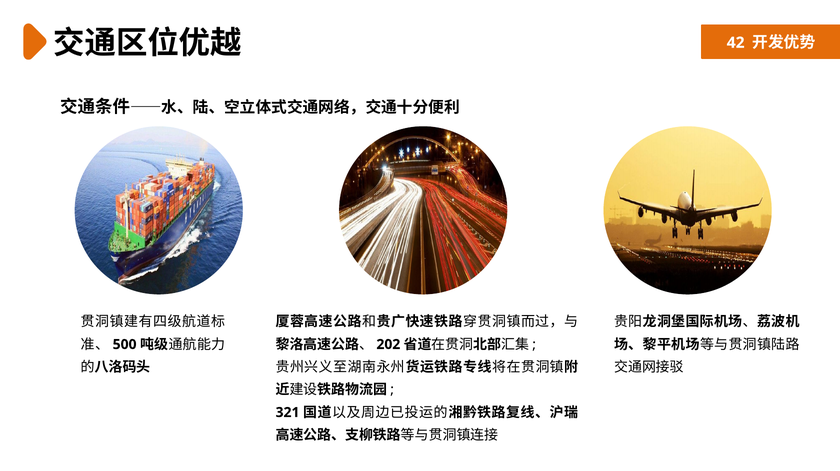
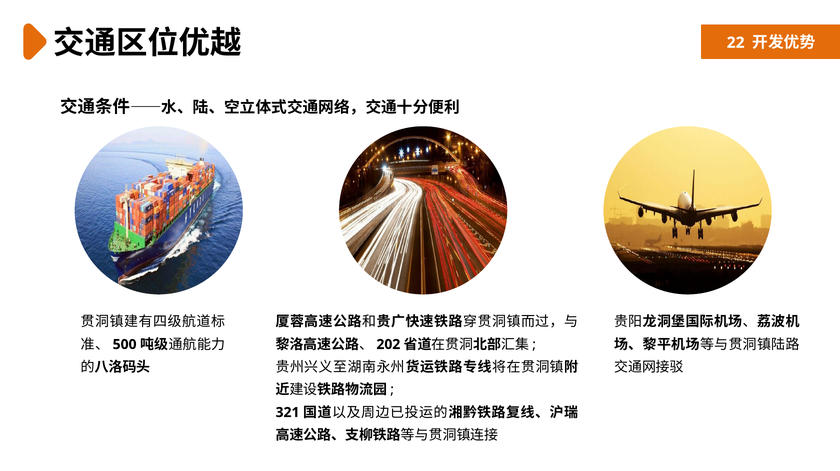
42: 42 -> 22 (736, 43)
